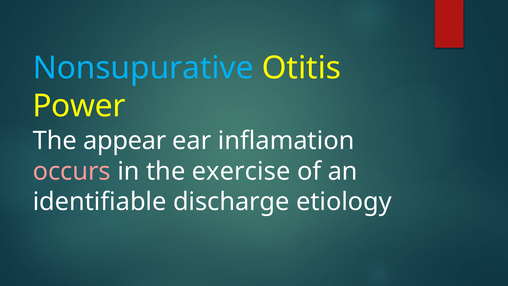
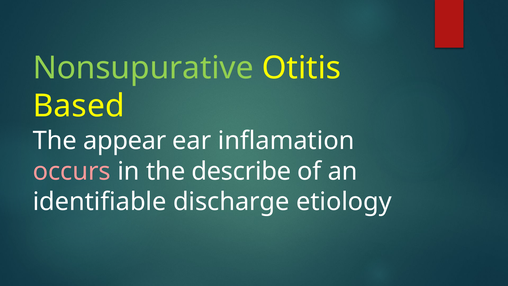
Nonsupurative colour: light blue -> light green (143, 68)
Power: Power -> Based (79, 106)
exercise: exercise -> describe (241, 171)
